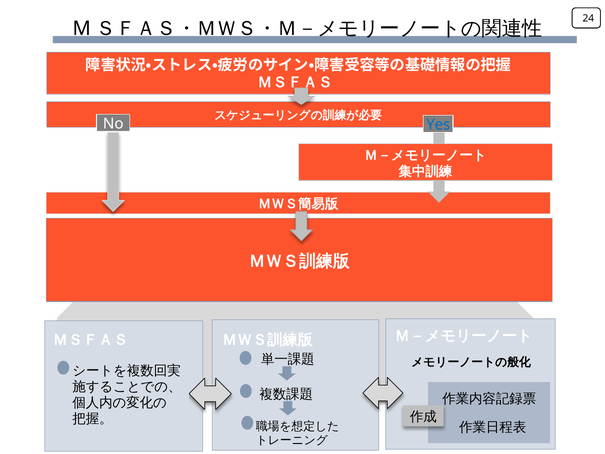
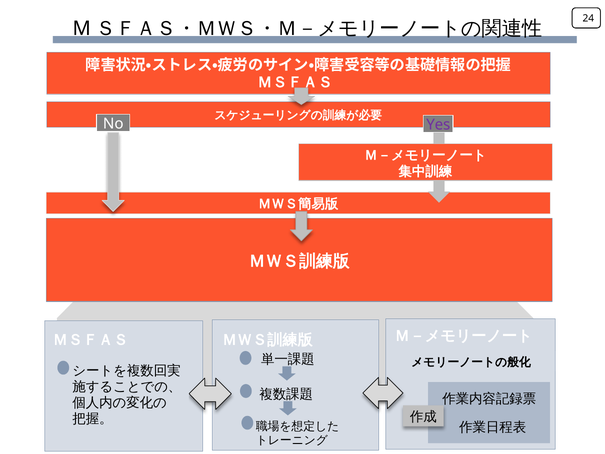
Yes colour: blue -> purple (438, 125)
